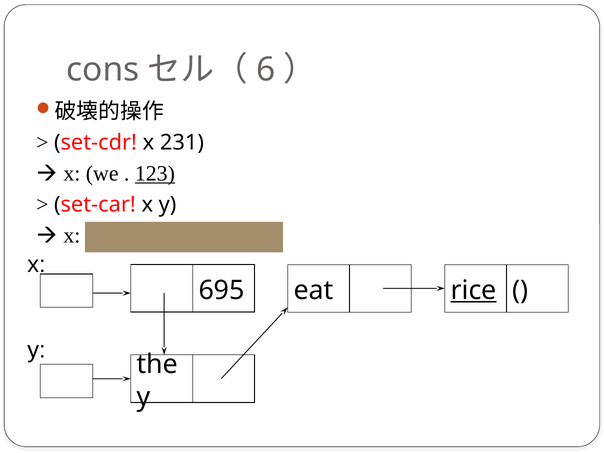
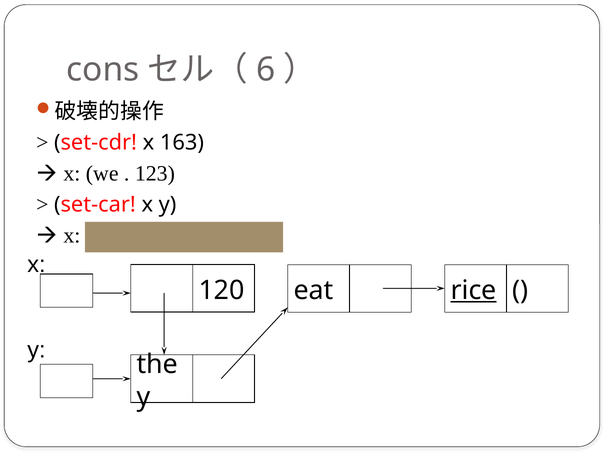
231: 231 -> 163 (182, 143)
123 underline: present -> none (155, 174)
695: 695 -> 120 (222, 290)
